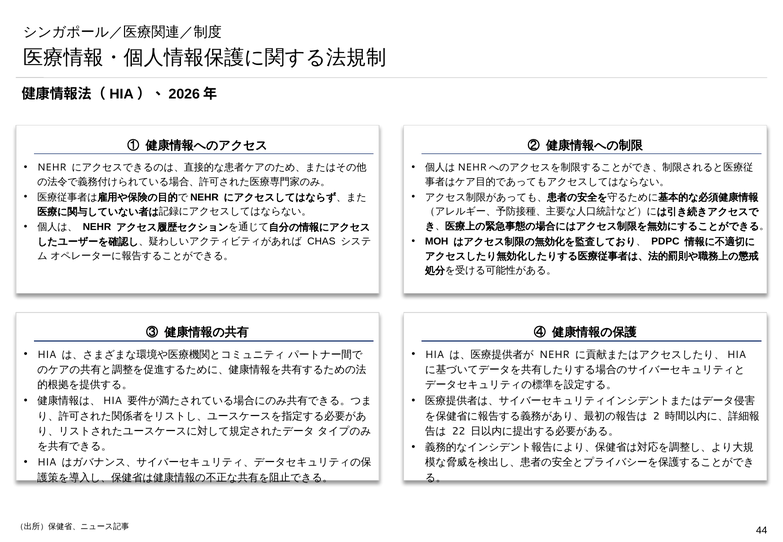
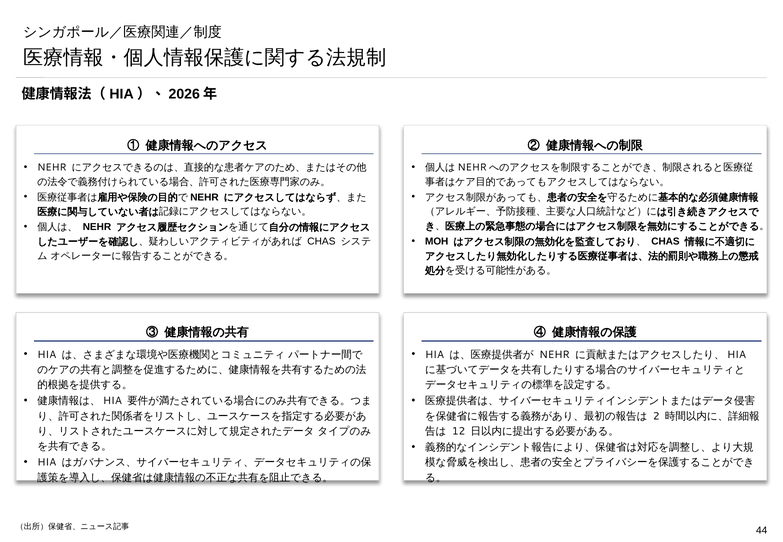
PDPC: PDPC -> CHAS (665, 242)
22: 22 -> 12 (459, 431)
